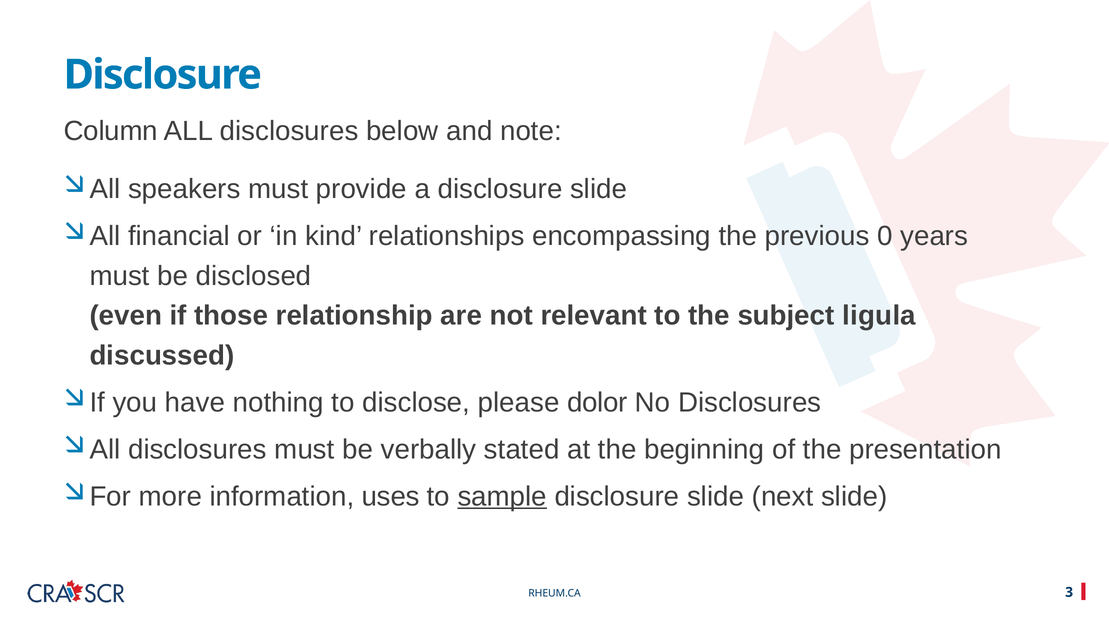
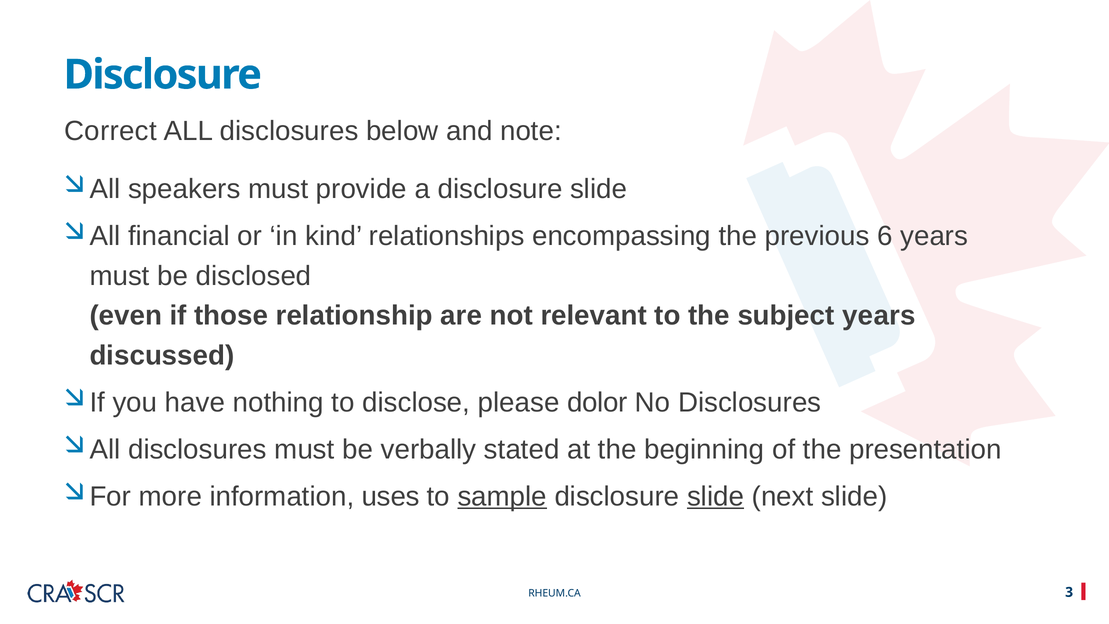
Column: Column -> Correct (110, 131)
0: 0 -> 6 (885, 236)
subject ligula: ligula -> years (879, 316)
slide underline: none -> present (716, 496)
